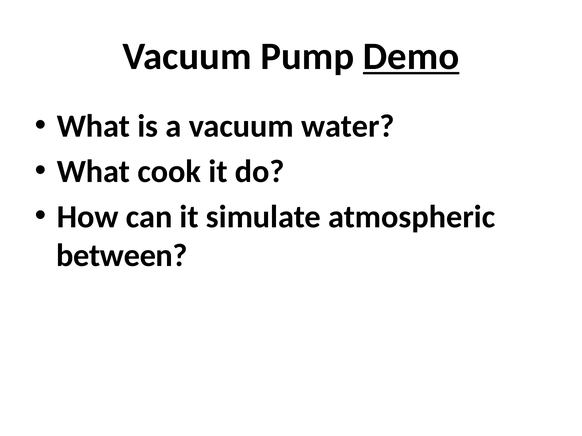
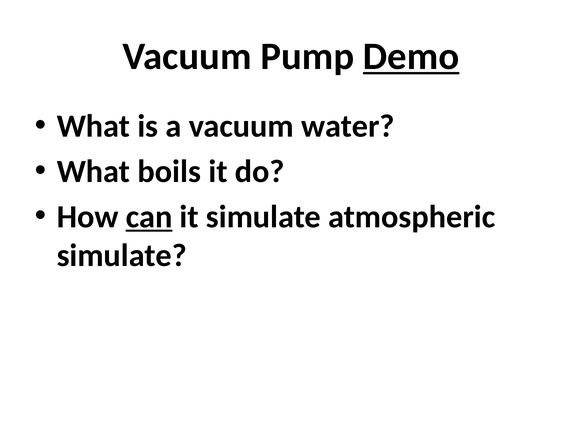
cook: cook -> boils (169, 172)
can underline: none -> present (149, 217)
between: between -> simulate (122, 256)
